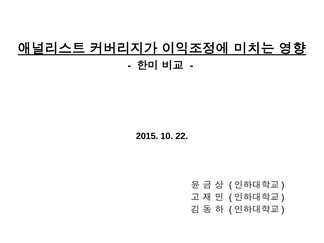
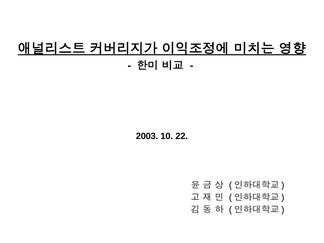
2015: 2015 -> 2003 (147, 136)
